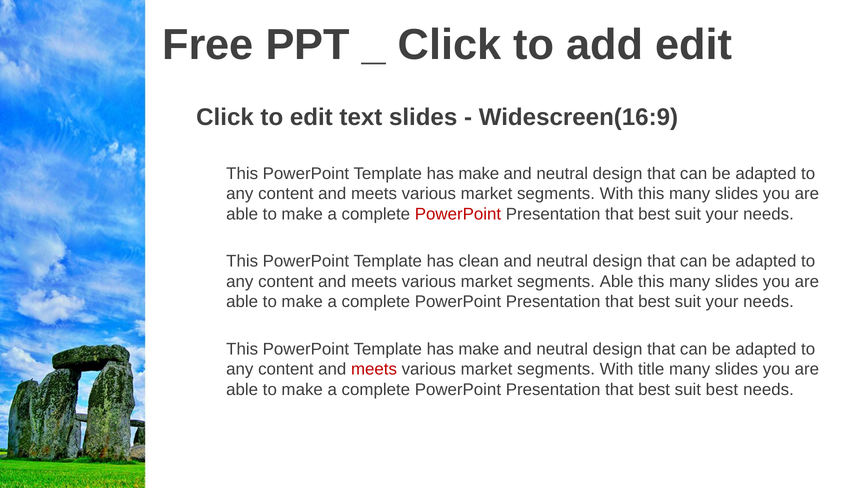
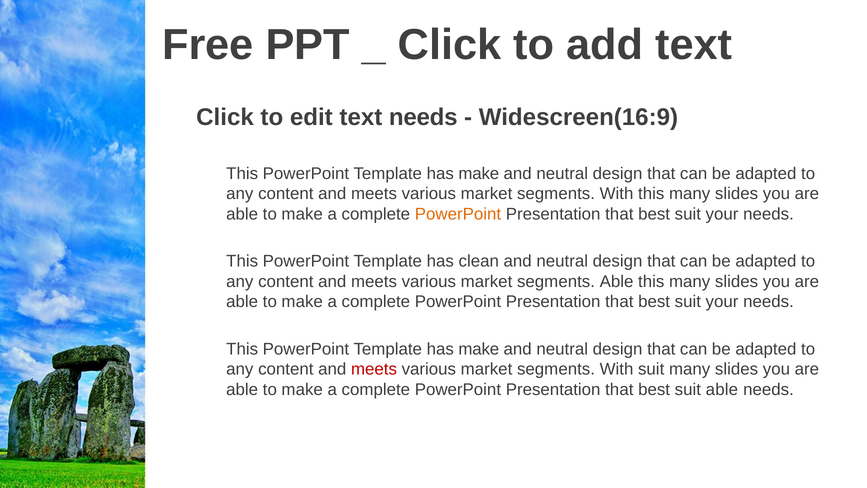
add edit: edit -> text (694, 45)
text slides: slides -> needs (423, 117)
PowerPoint colour: red -> orange (458, 214)
With title: title -> suit (651, 369)
suit best: best -> able (722, 389)
